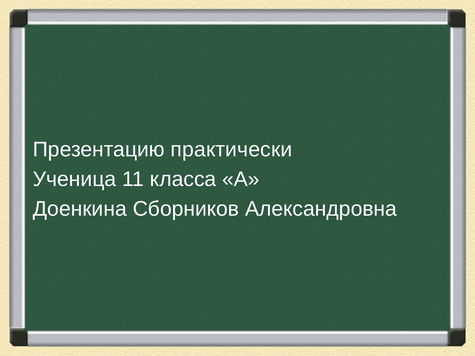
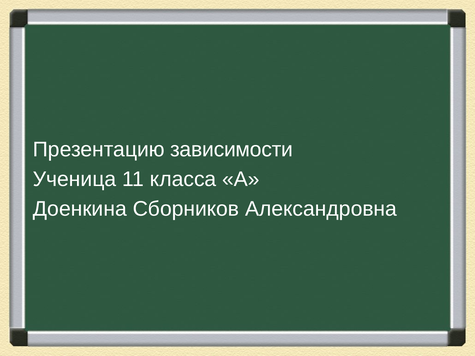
практически: практически -> зависимости (232, 150)
